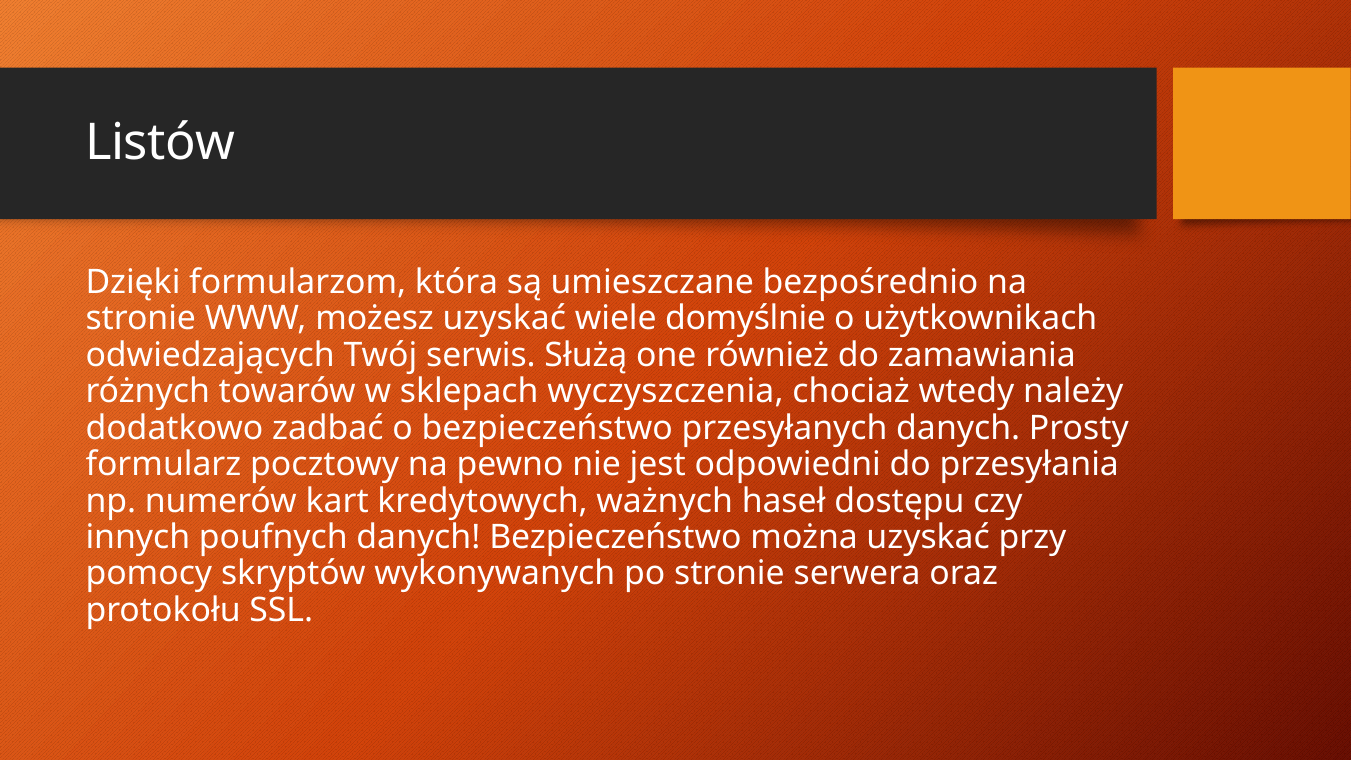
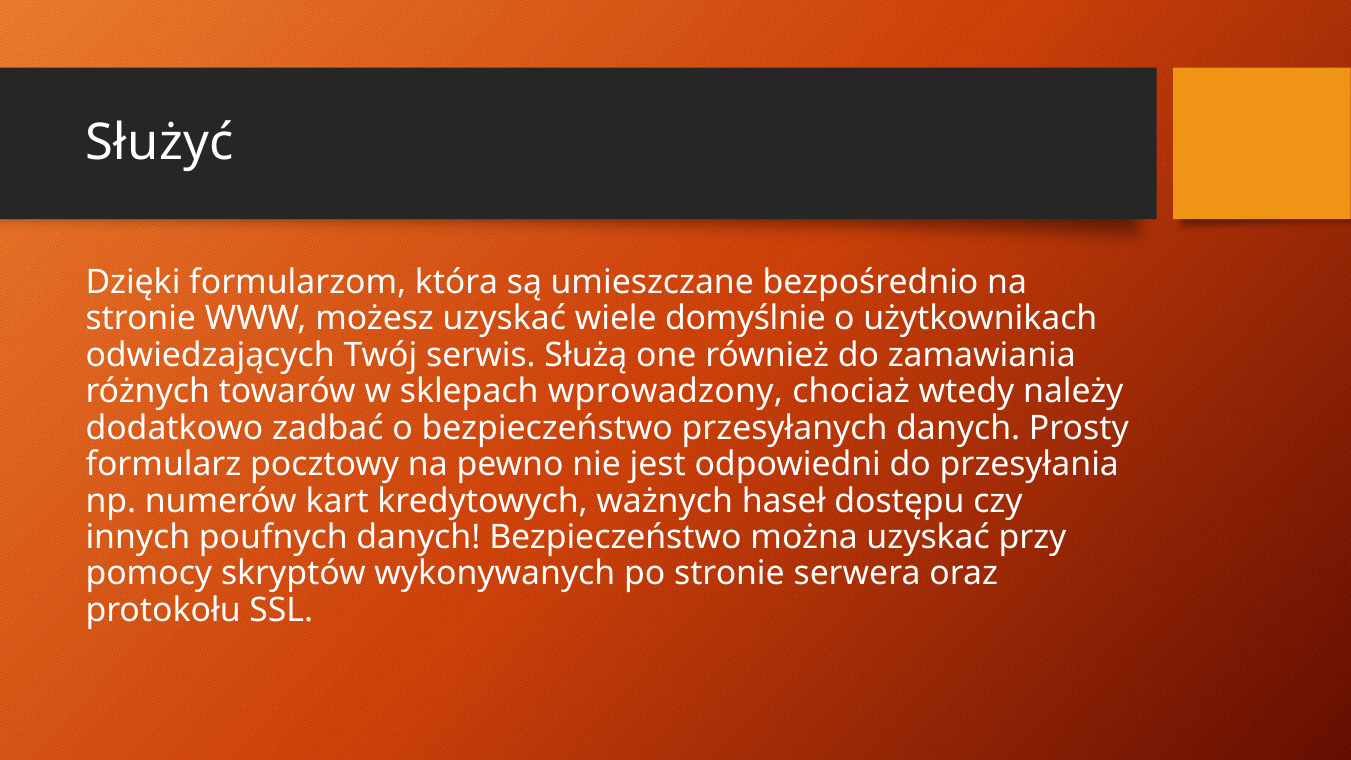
Listów: Listów -> Służyć (160, 143)
wyczyszczenia: wyczyszczenia -> wprowadzony (665, 391)
